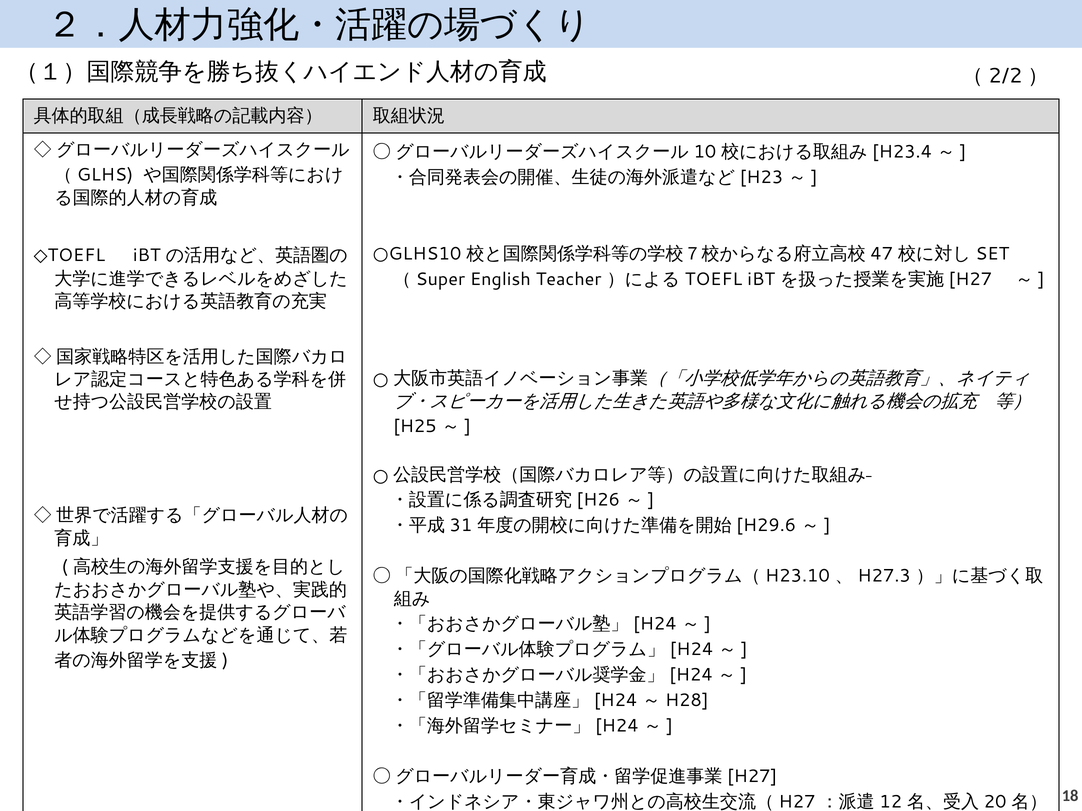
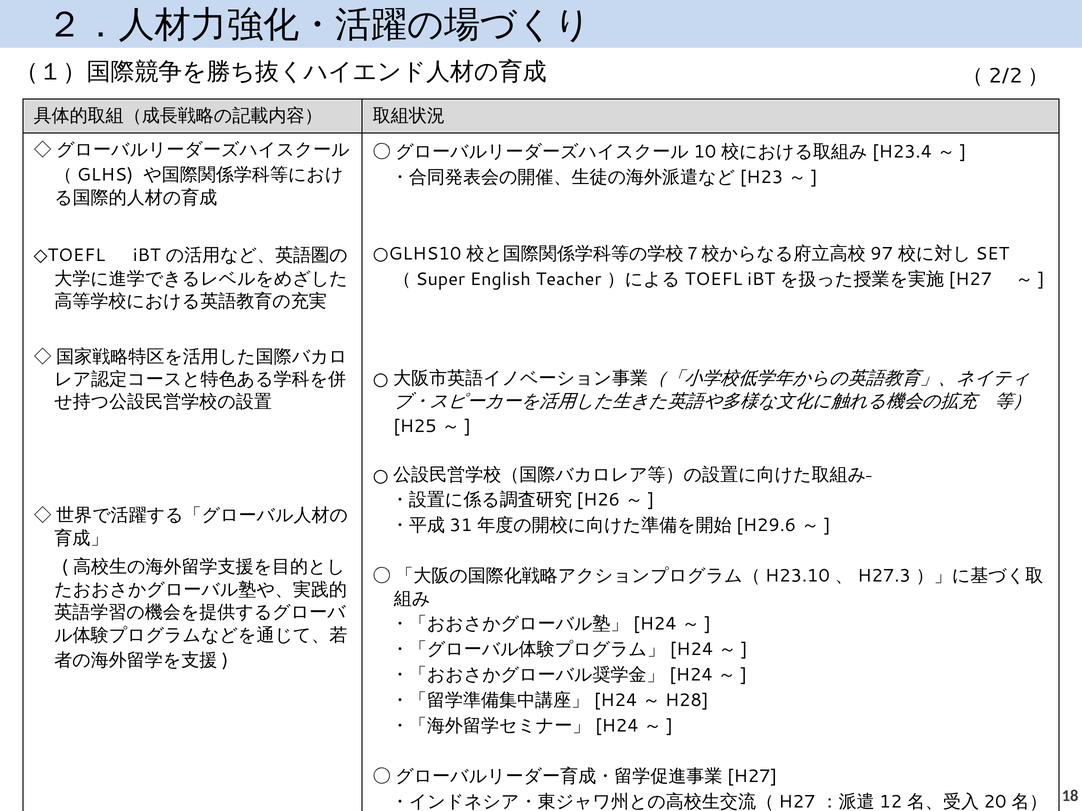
47: 47 -> 97 (882, 254)
